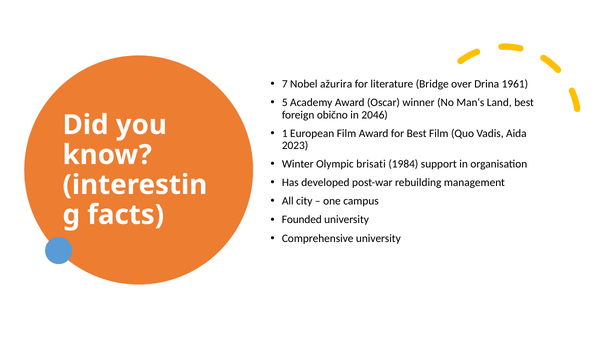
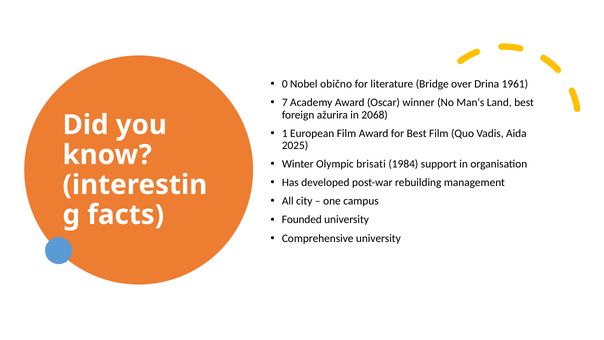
7: 7 -> 0 (285, 84)
ažurira: ažurira -> obično (336, 84)
5: 5 -> 7 (285, 102)
obično: obično -> ažurira (332, 115)
2046: 2046 -> 2068 (375, 115)
2023: 2023 -> 2025 (295, 145)
